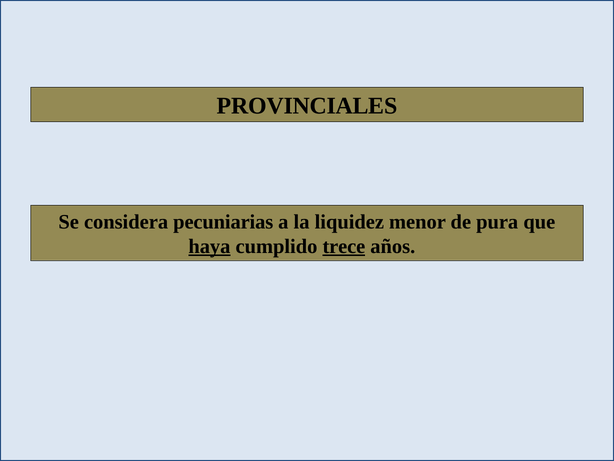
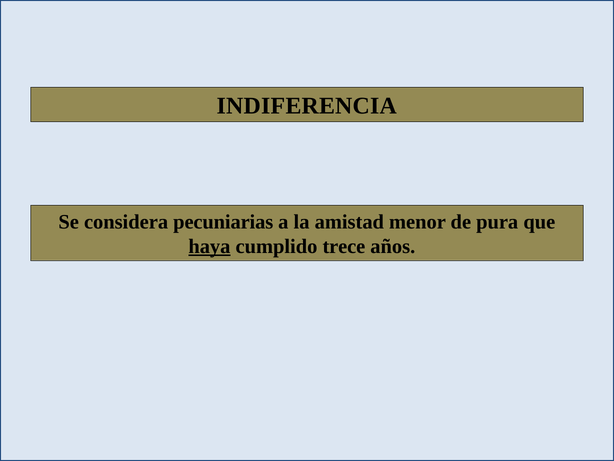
PROVINCIALES: PROVINCIALES -> INDIFERENCIA (307, 106)
liquidez: liquidez -> amistad (349, 222)
trece underline: present -> none (344, 246)
